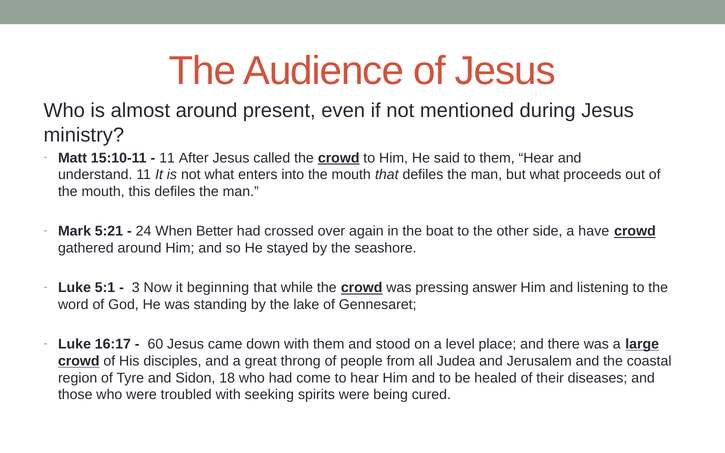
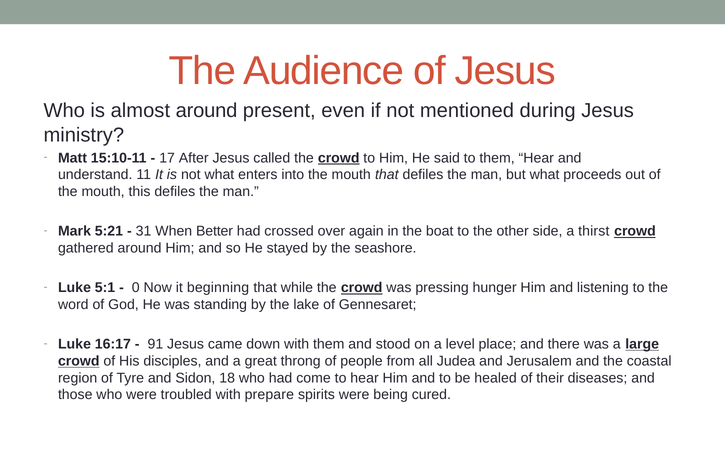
11: 11 -> 17 (167, 158)
24: 24 -> 31 (144, 231)
have: have -> thirst (594, 231)
3: 3 -> 0 (136, 288)
answer: answer -> hunger (495, 288)
60: 60 -> 91 (155, 344)
seeking: seeking -> prepare (269, 395)
